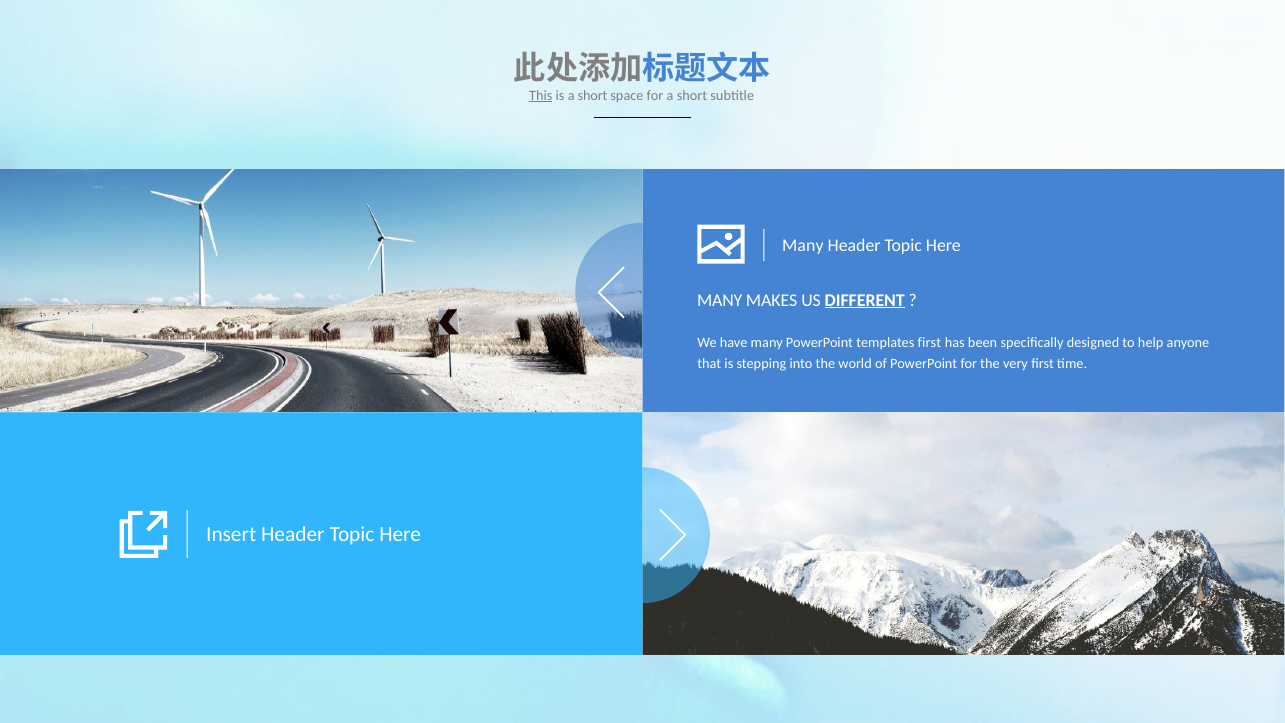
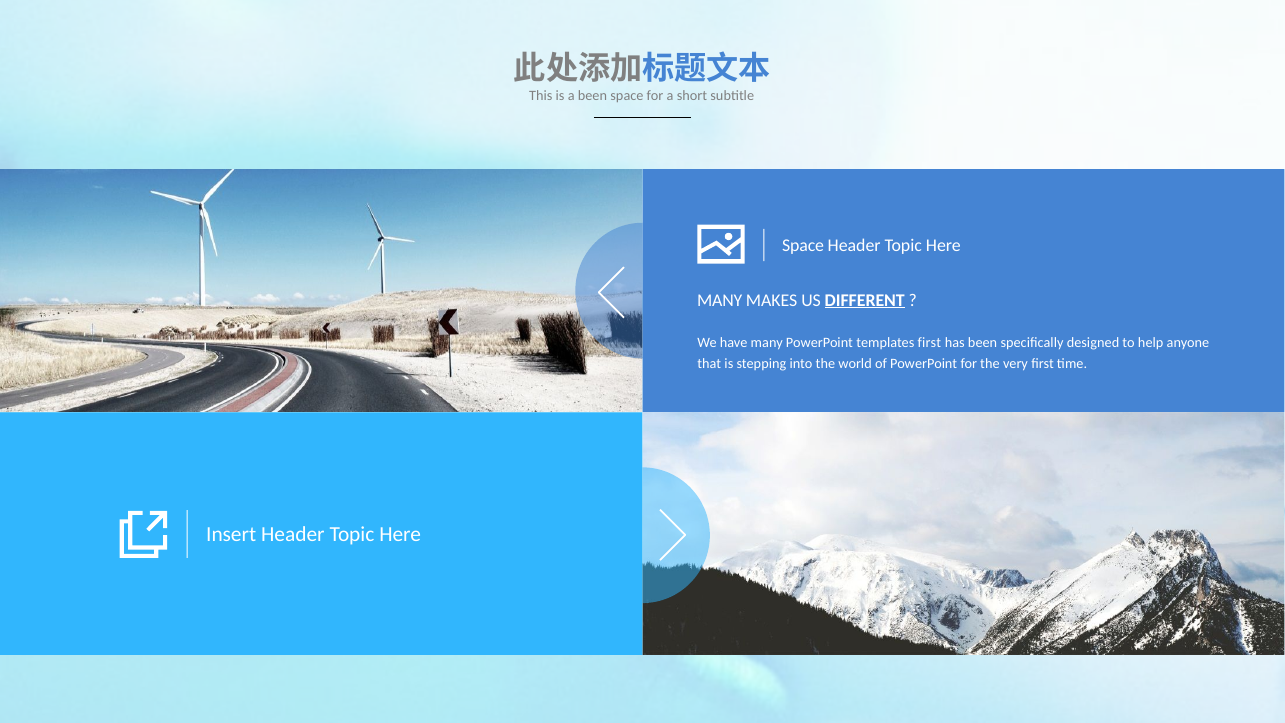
This underline: present -> none (541, 96)
is a short: short -> been (592, 96)
Many: Many -> Space (803, 246)
